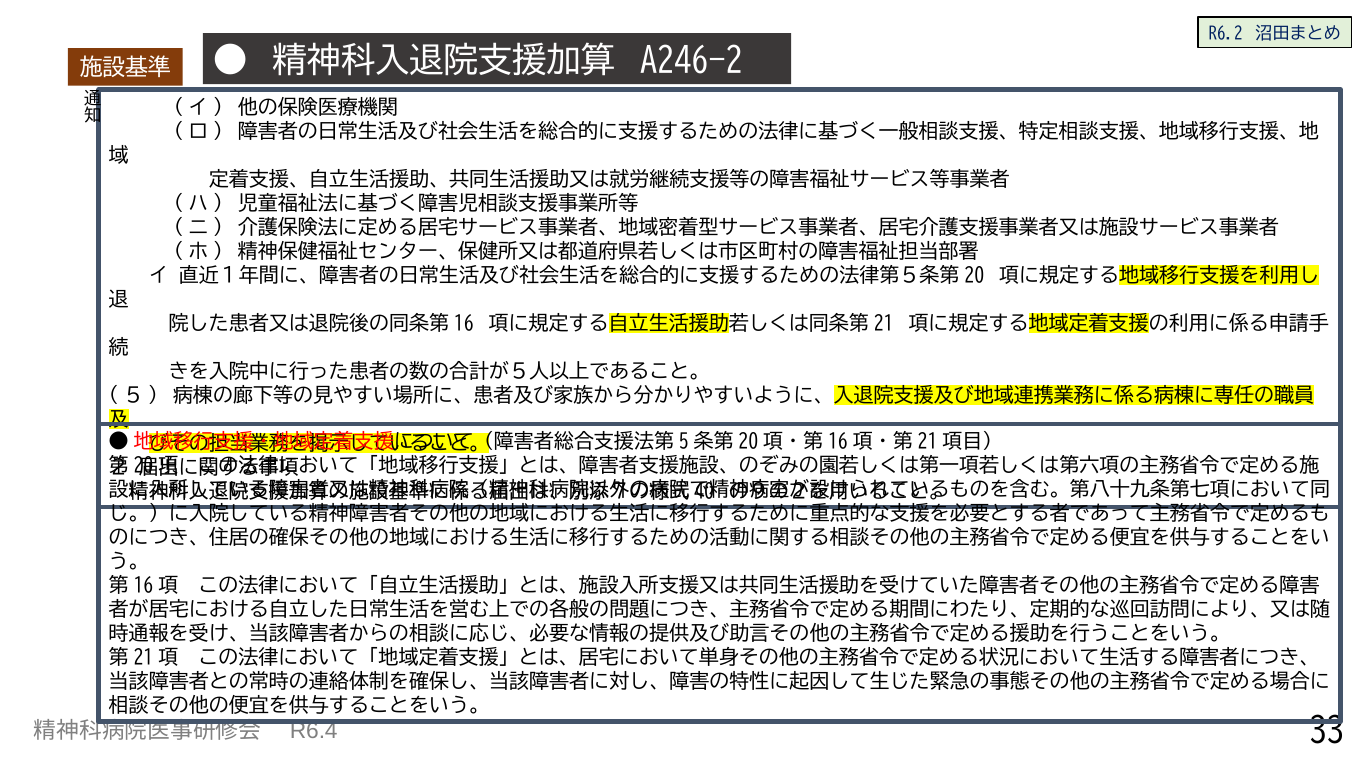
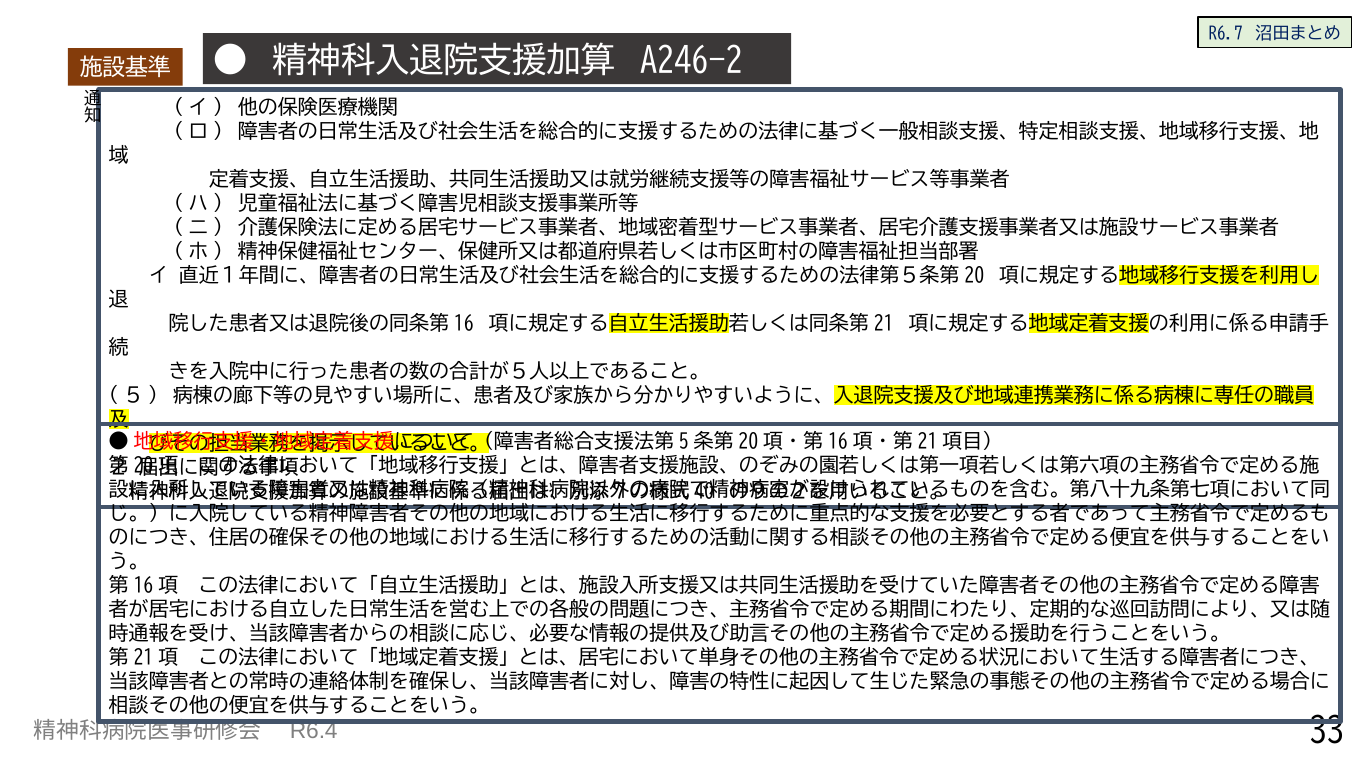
R6.2: R6.2 -> R6.7 (1226, 34)
